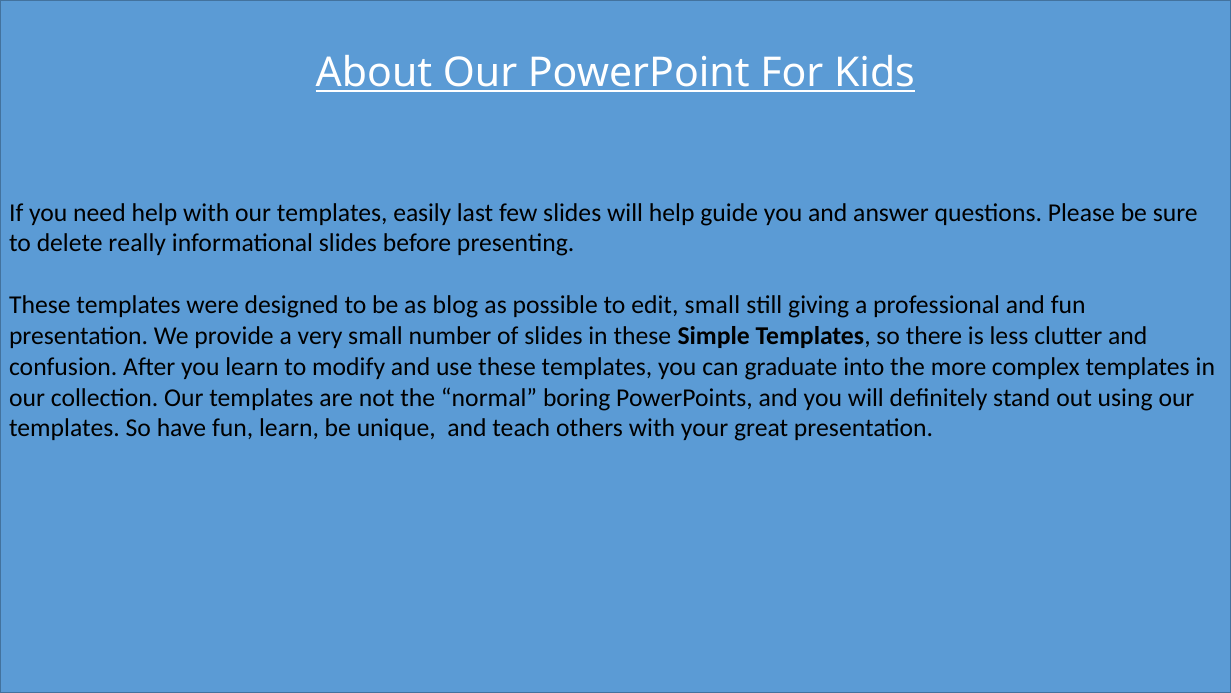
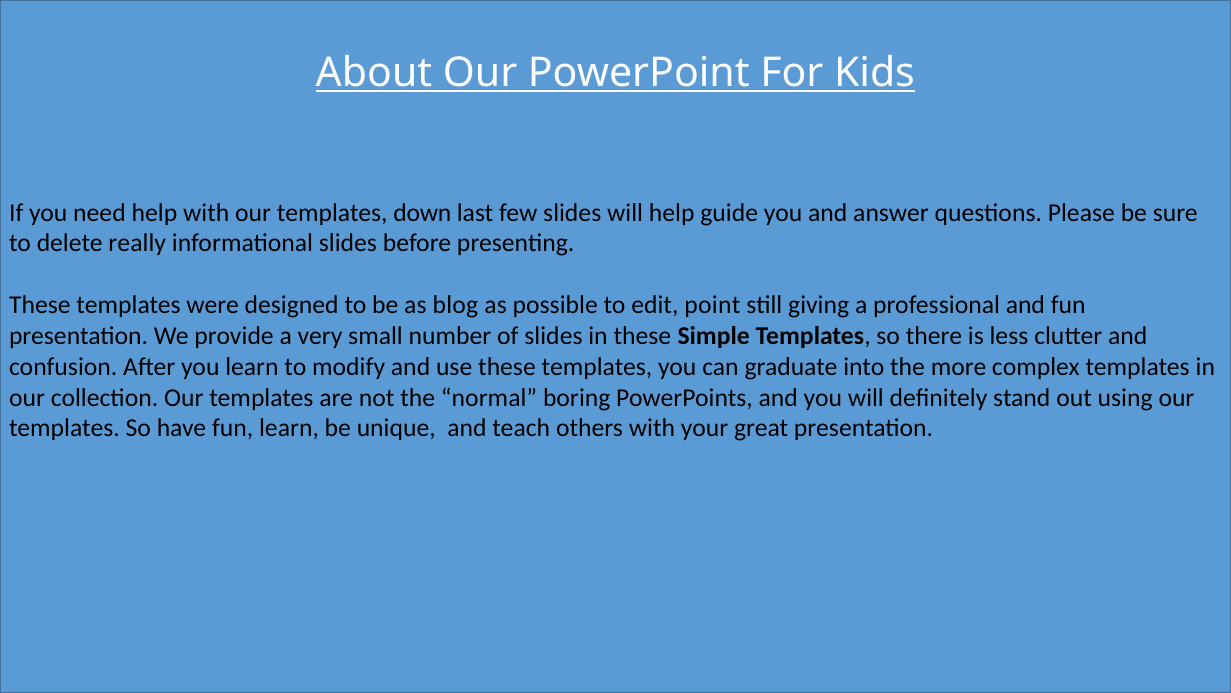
easily: easily -> down (422, 213)
edit small: small -> point (712, 305)
